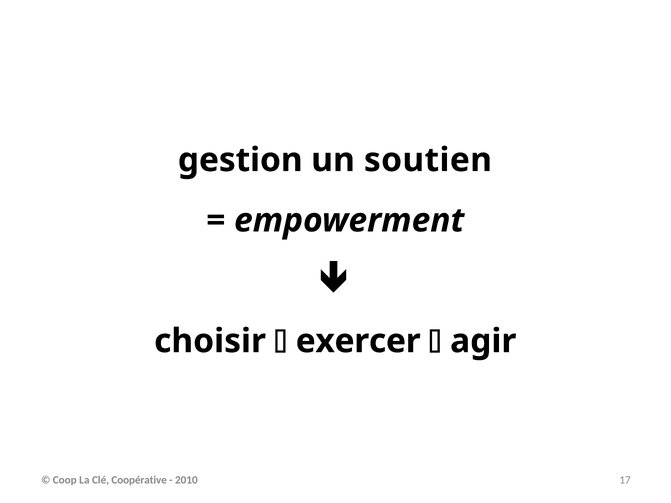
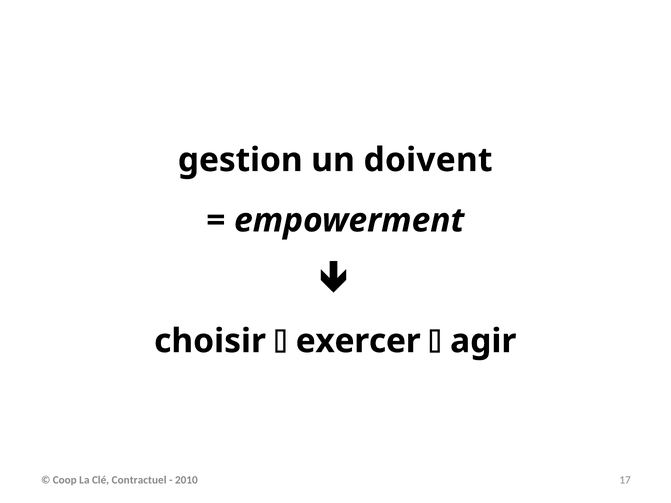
soutien: soutien -> doivent (428, 160)
Coopérative: Coopérative -> Contractuel (139, 480)
